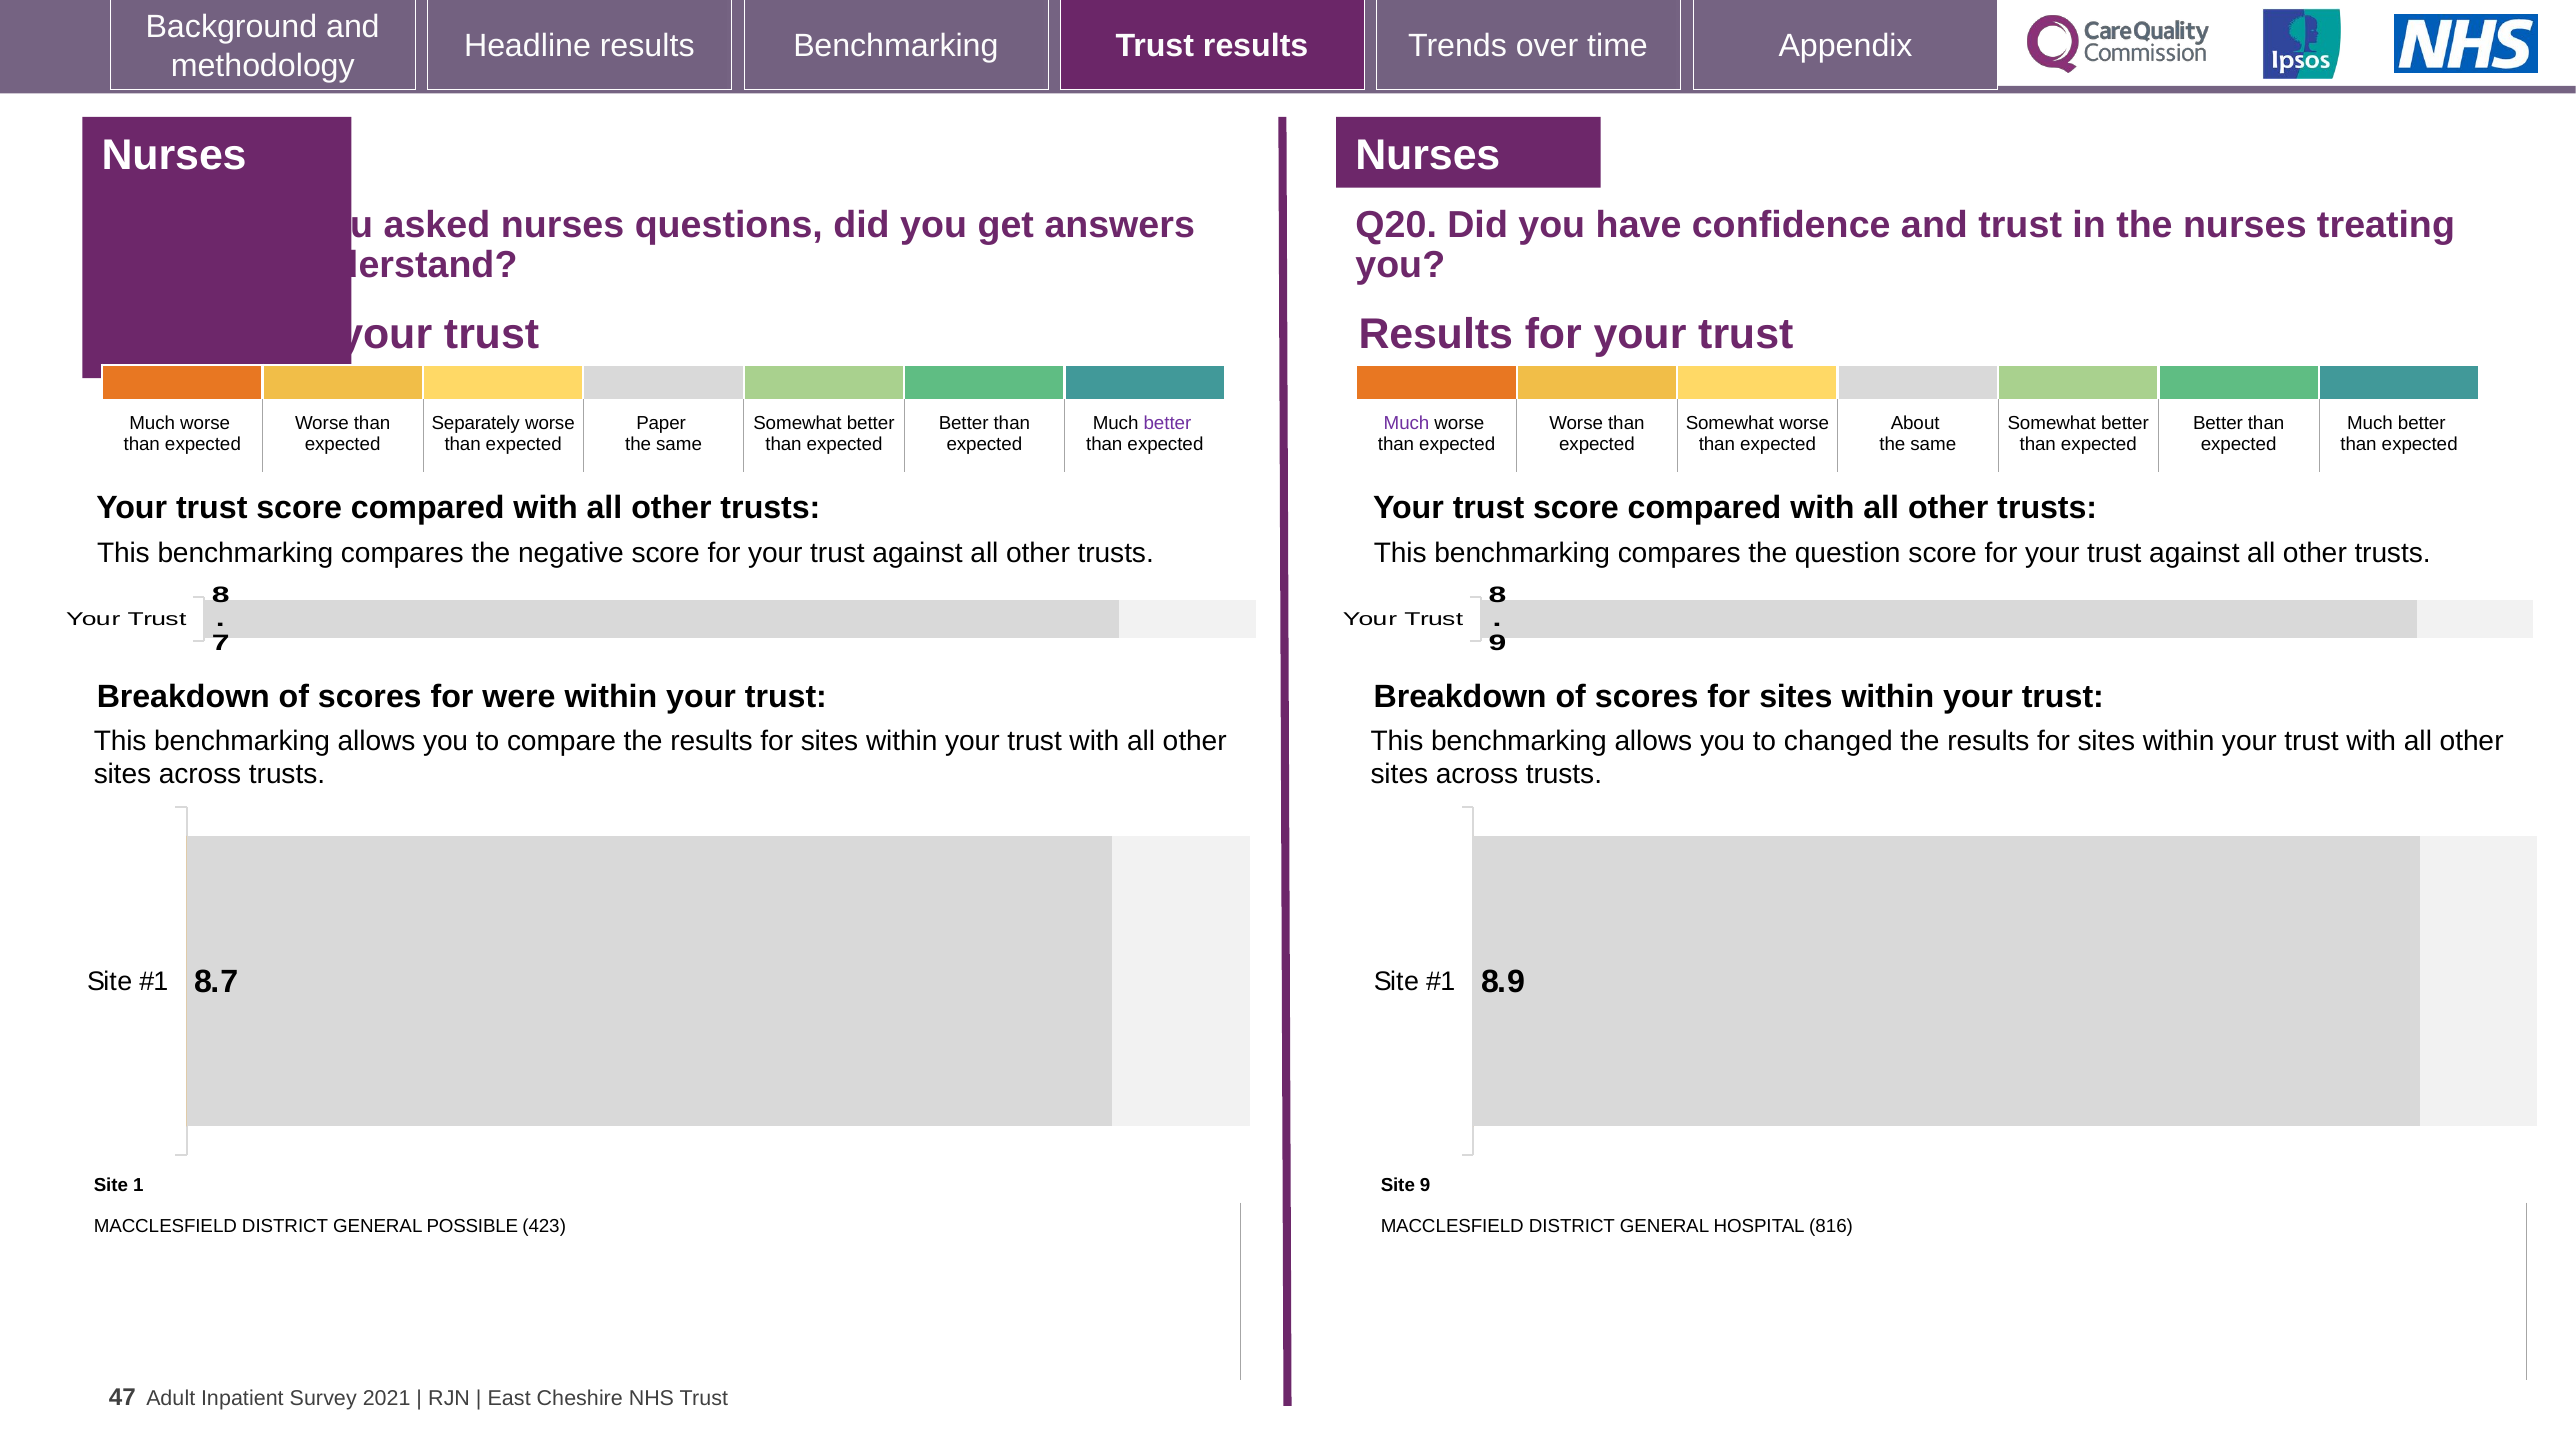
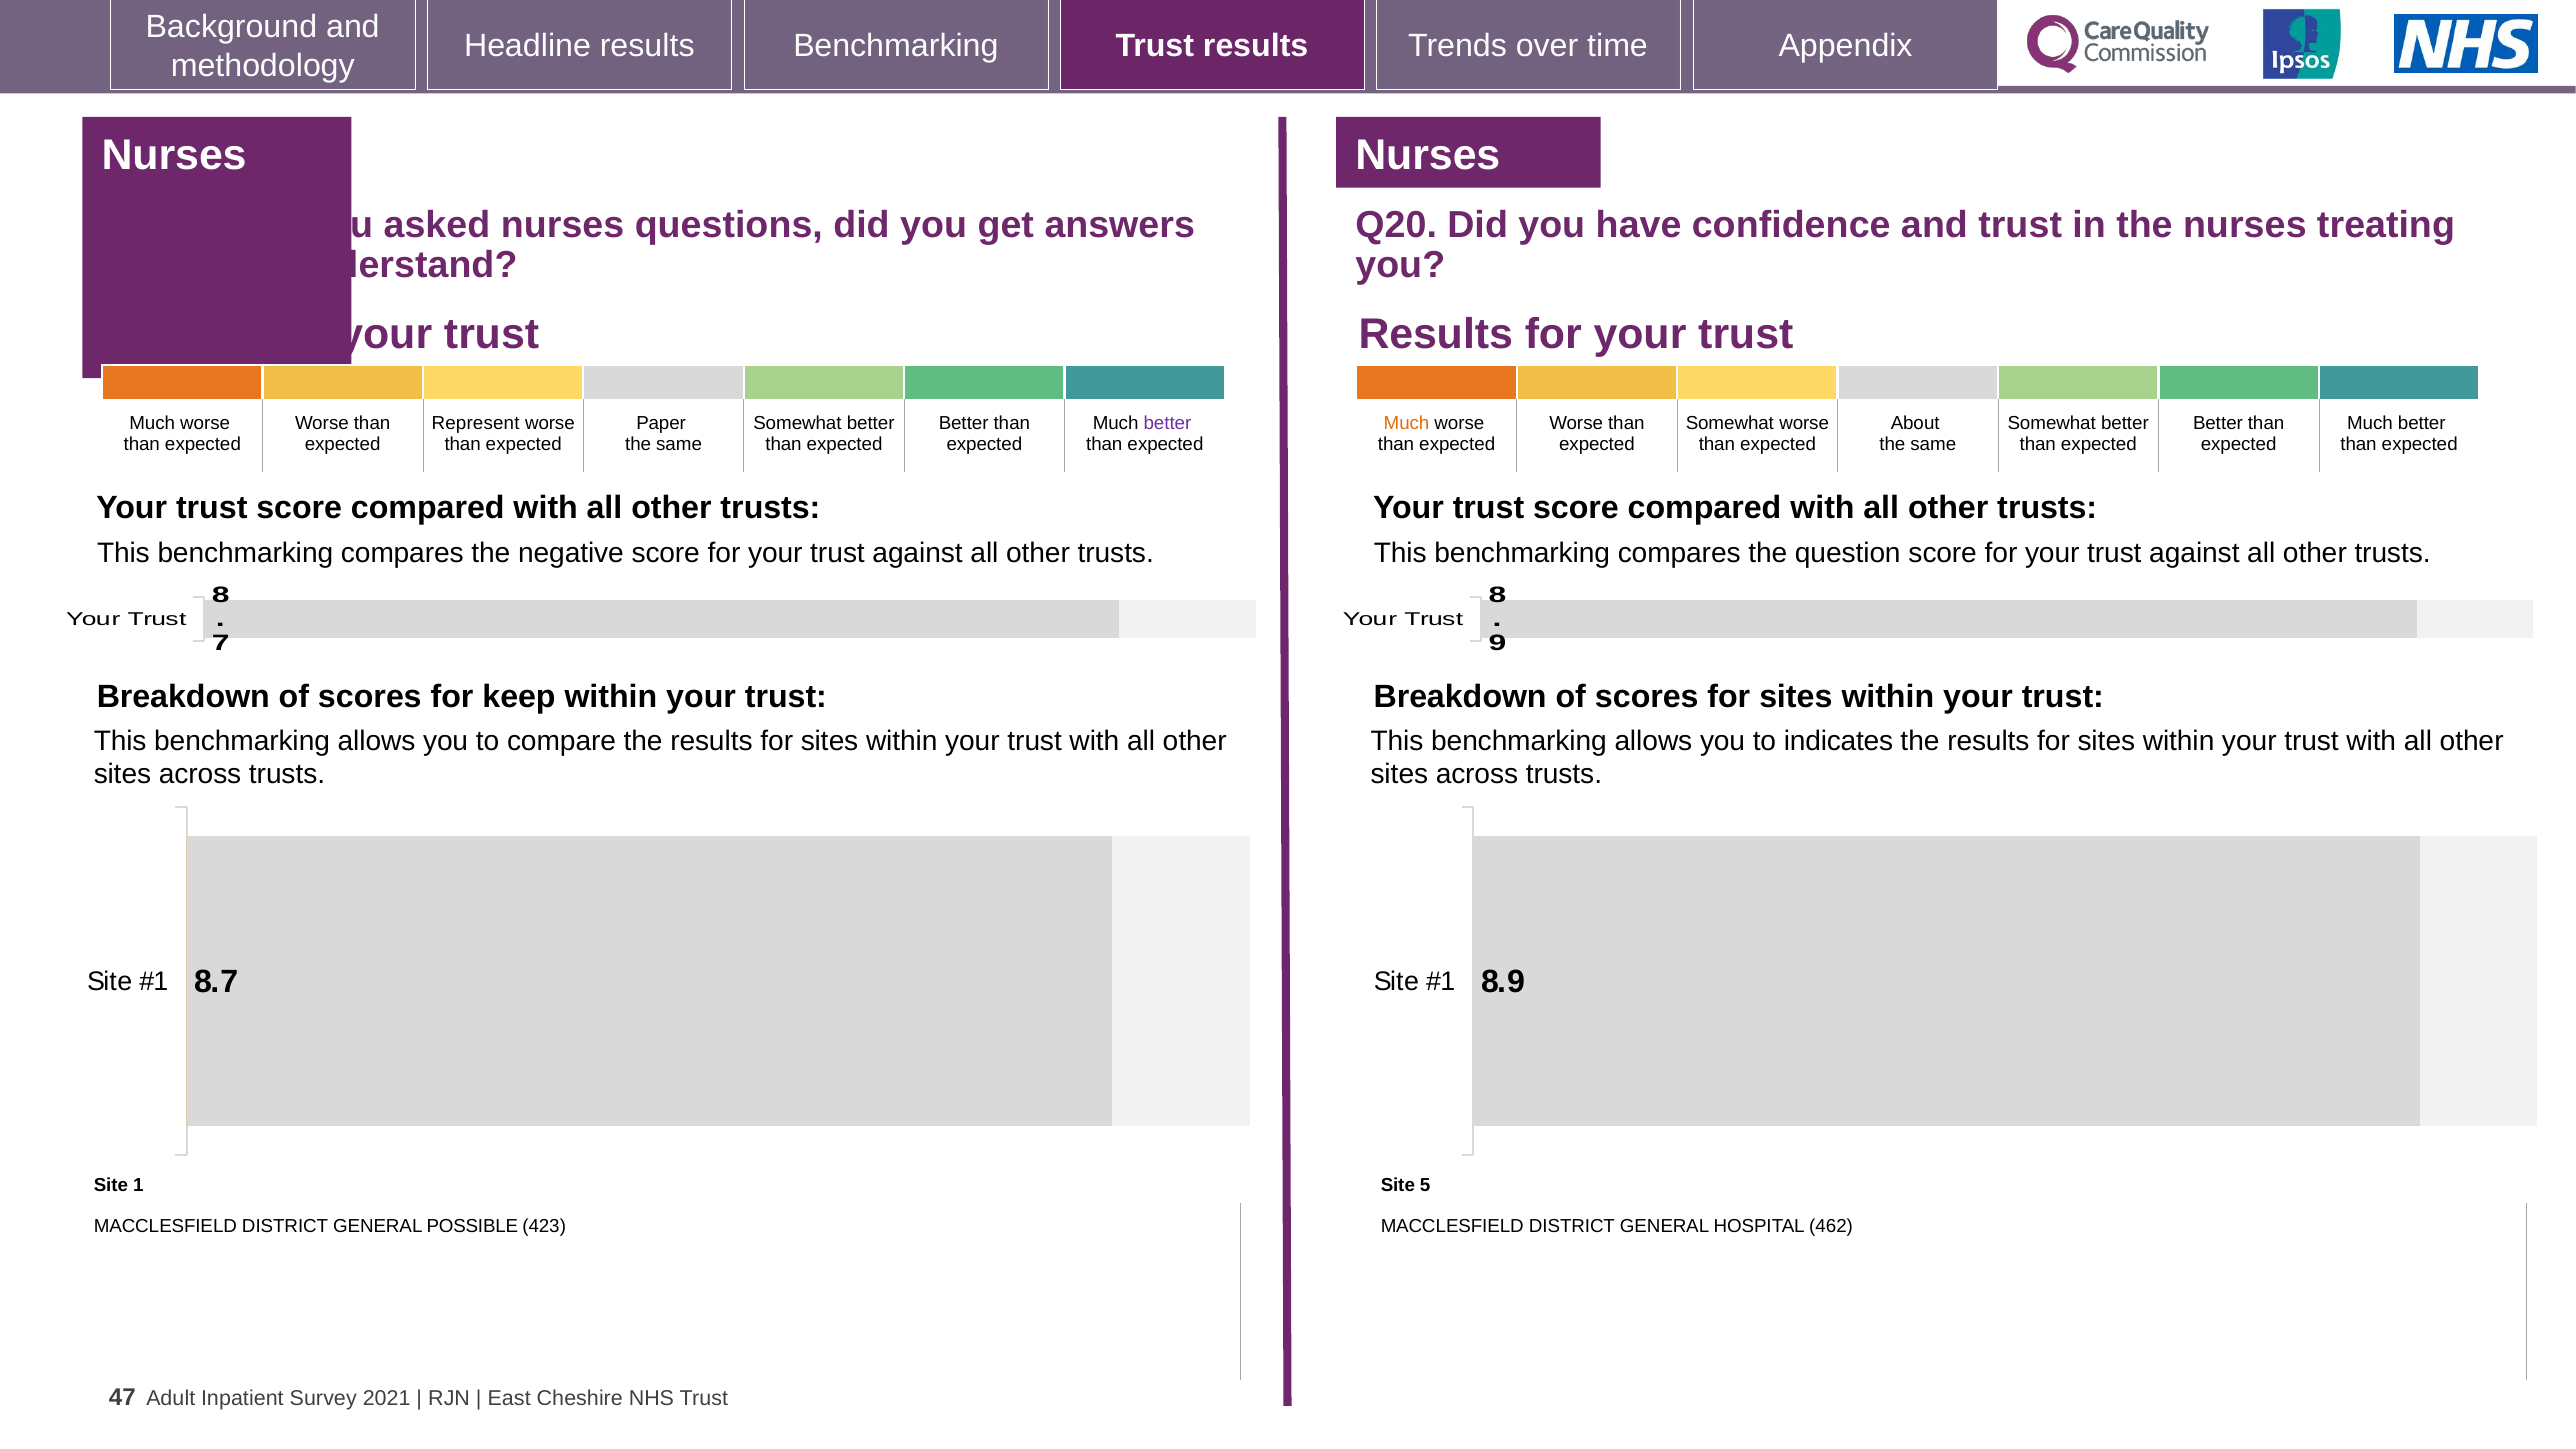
Separately: Separately -> Represent (476, 423)
Much colour: purple -> orange (1407, 423)
were: were -> keep (519, 697)
changed: changed -> indicates (1839, 741)
Site 9: 9 -> 5 (1425, 1185)
816: 816 -> 462 (1831, 1227)
